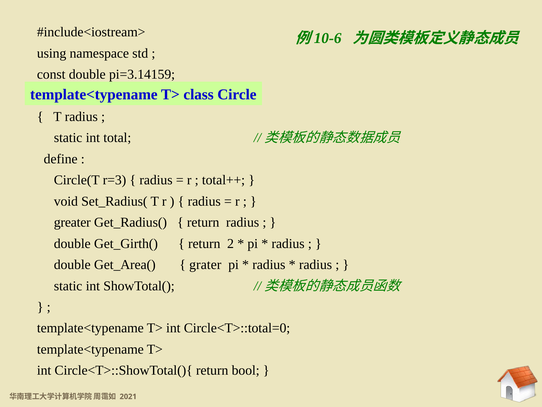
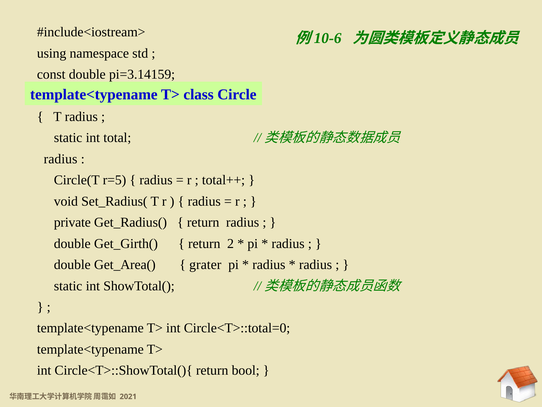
define: define -> radius (61, 159)
r=3: r=3 -> r=5 (114, 180)
greater: greater -> private (72, 222)
